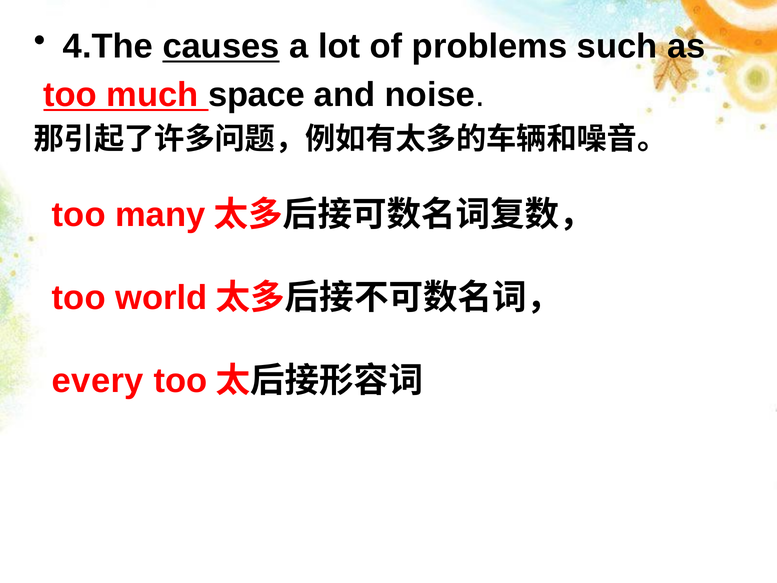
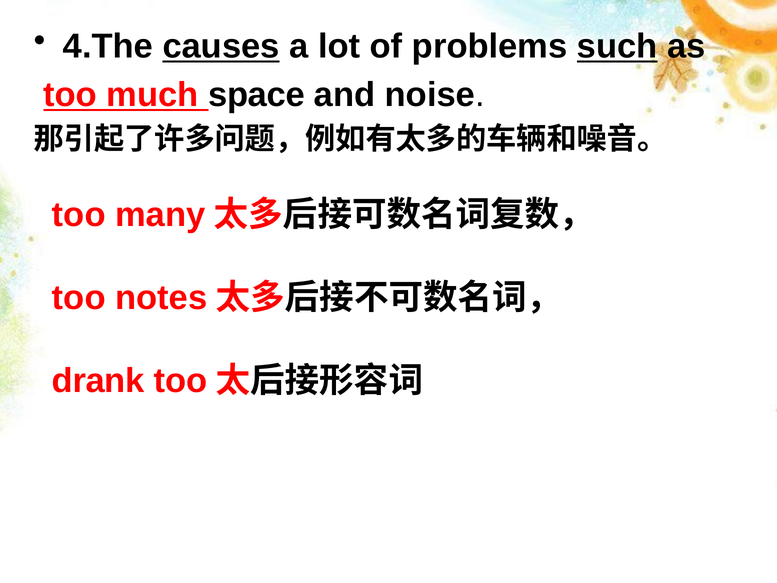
such underline: none -> present (617, 46)
world: world -> notes (161, 298)
every: every -> drank (98, 381)
